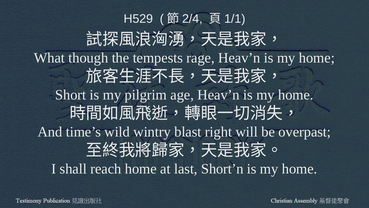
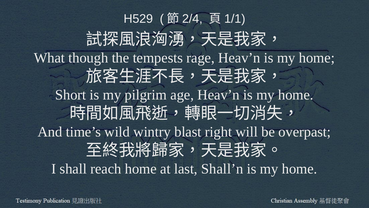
Short’n: Short’n -> Shall’n (222, 168)
